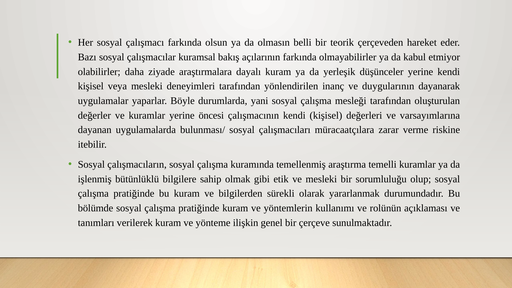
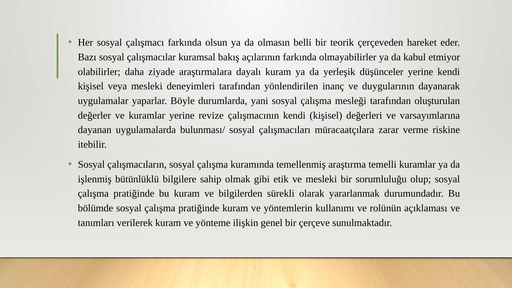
öncesi: öncesi -> revize (211, 115)
